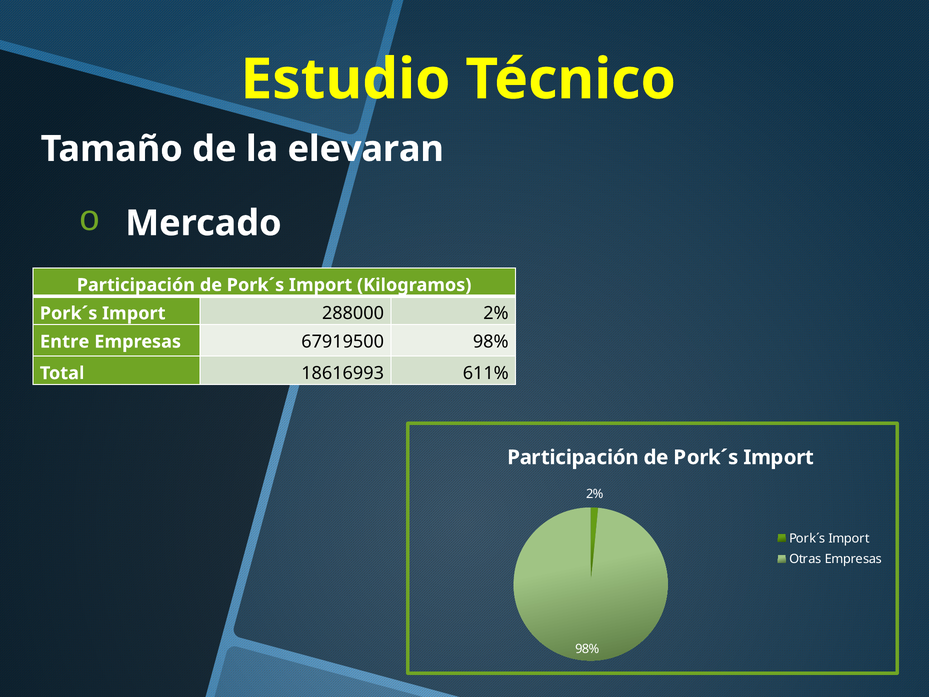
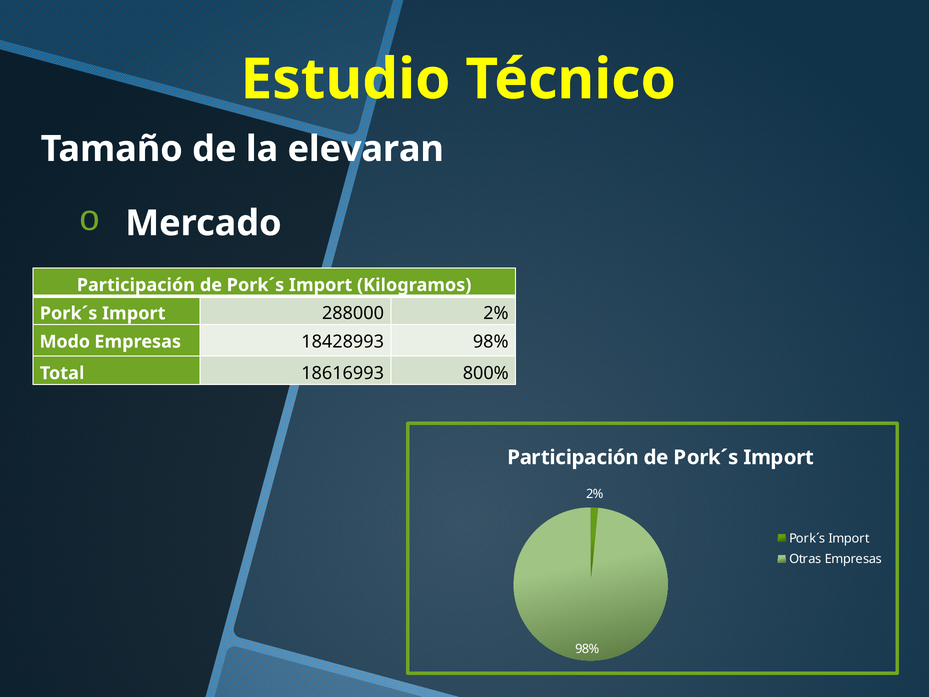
Entre: Entre -> Modo (65, 342)
67919500: 67919500 -> 18428993 (343, 342)
611%: 611% -> 800% (486, 373)
